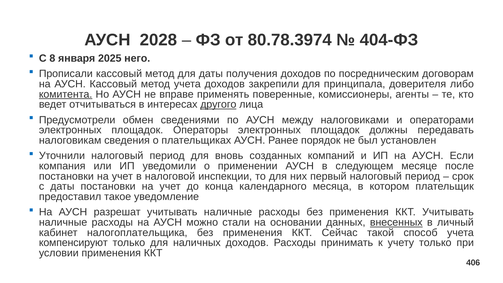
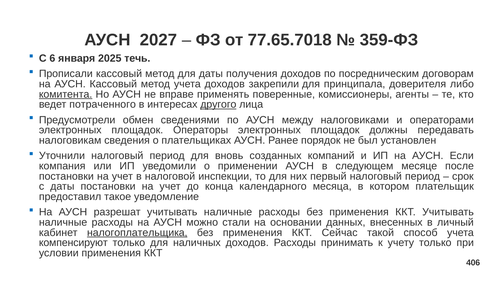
2028: 2028 -> 2027 (158, 40)
80.78.3974: 80.78.3974 -> 77.65.7018 (290, 40)
404-ФЗ: 404-ФЗ -> 359-ФЗ (389, 40)
8: 8 -> 6 (52, 58)
него: него -> течь (137, 58)
отчитываться: отчитываться -> потраченного (103, 104)
внесенных underline: present -> none (396, 222)
налогоплательщика underline: none -> present (137, 232)
